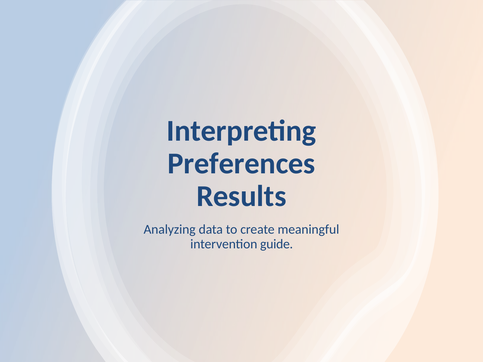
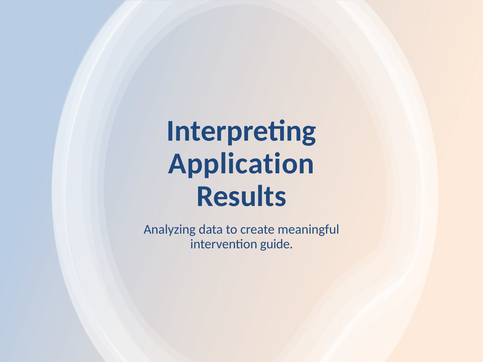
Preferences: Preferences -> Application (241, 164)
